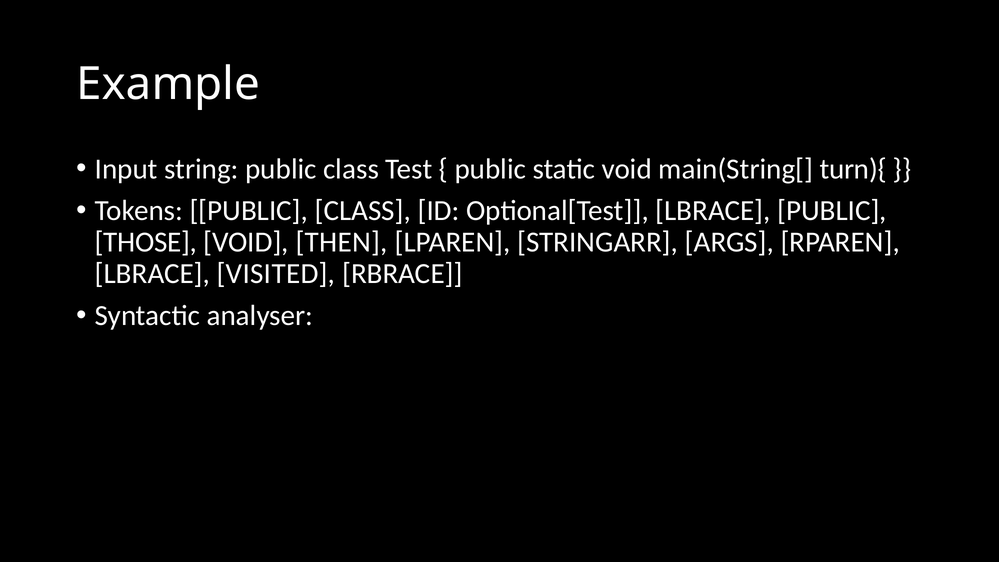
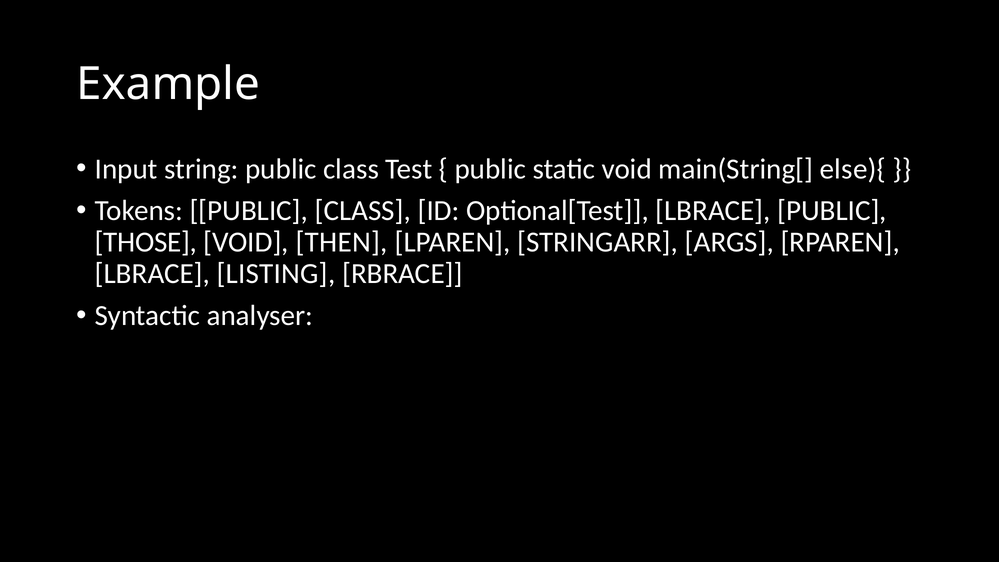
turn){: turn){ -> else){ (853, 169)
VISITED: VISITED -> LISTING (276, 274)
